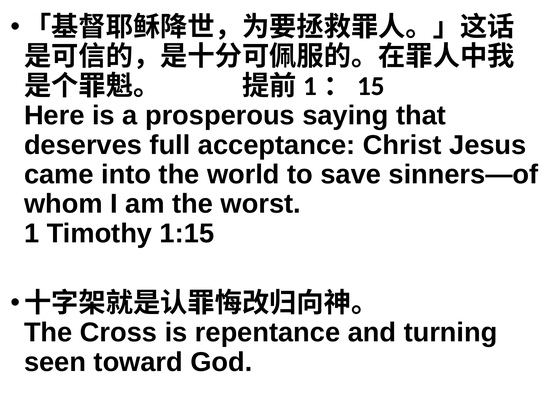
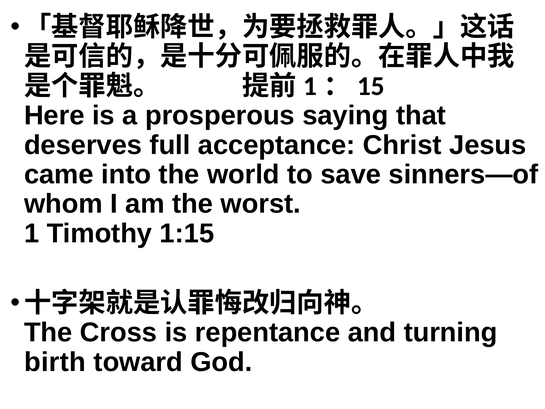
seen: seen -> birth (55, 362)
